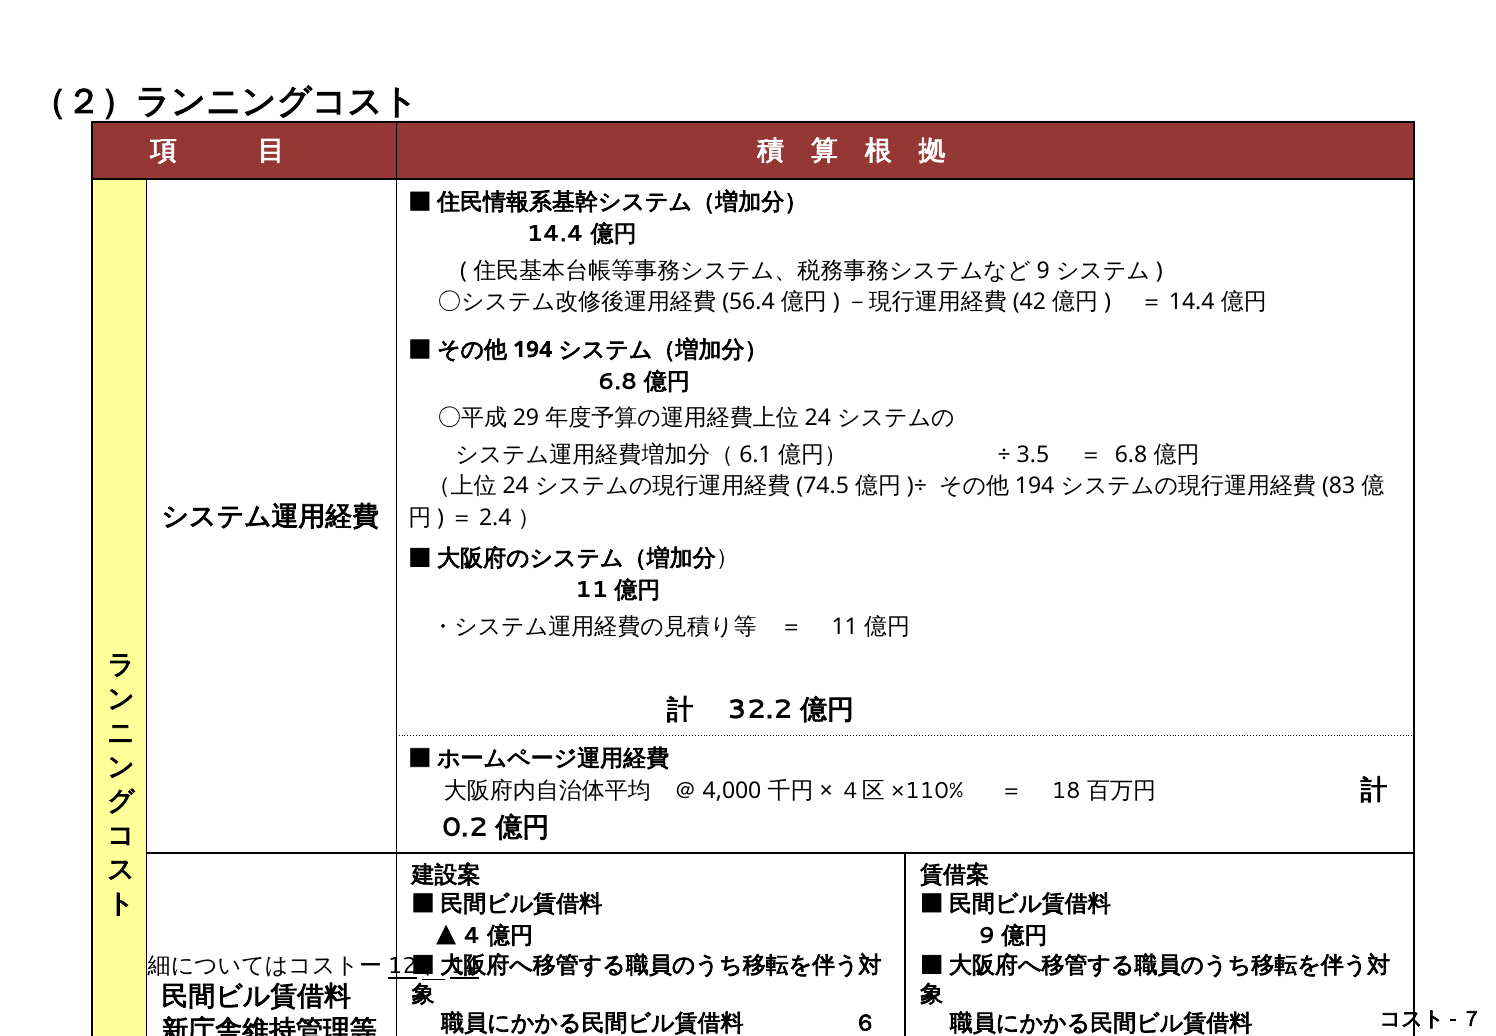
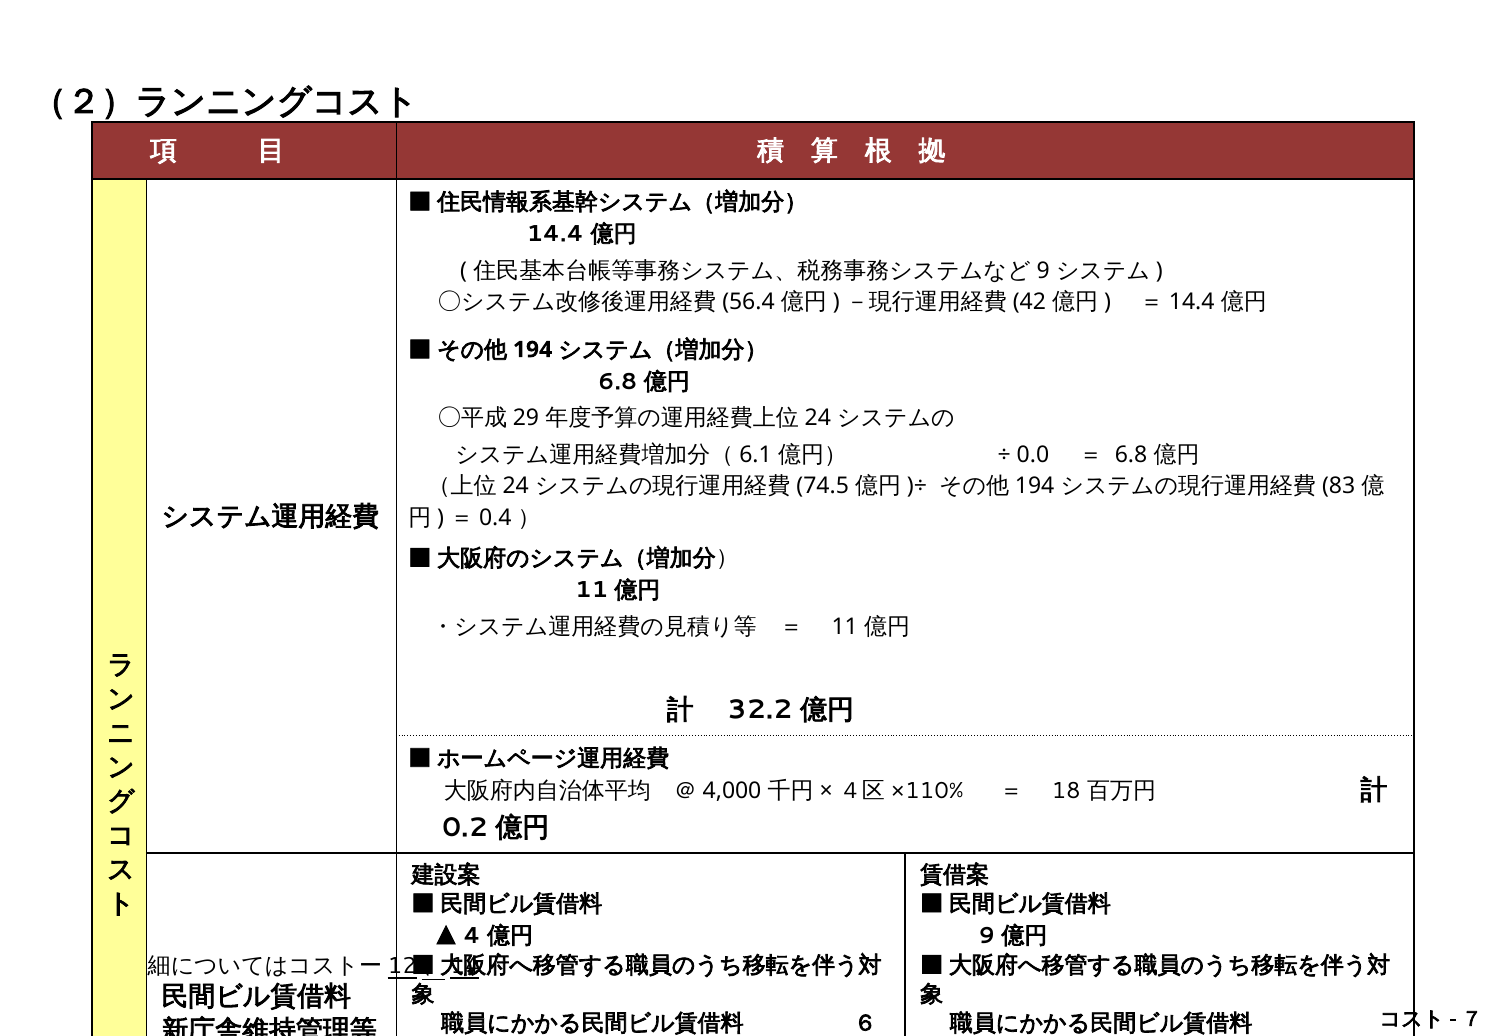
3.5: 3.5 -> 0.0 (1033, 454)
2.4: 2.4 -> 0.4 (495, 517)
